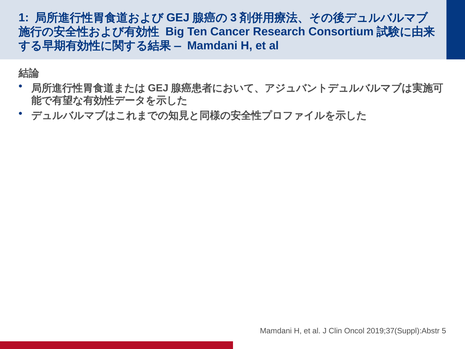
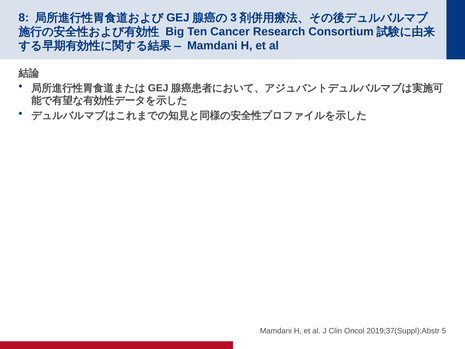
1: 1 -> 8 (24, 18)
